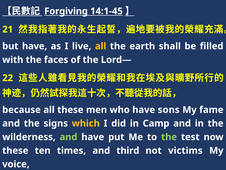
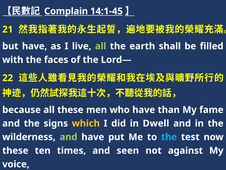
Forgiving: Forgiving -> Complain (66, 11)
all colour: yellow -> light green (101, 46)
sons: sons -> than (169, 109)
Camp: Camp -> Dwell (156, 123)
the colour: light green -> light blue (169, 137)
third: third -> seen (128, 150)
victims: victims -> against (185, 150)
